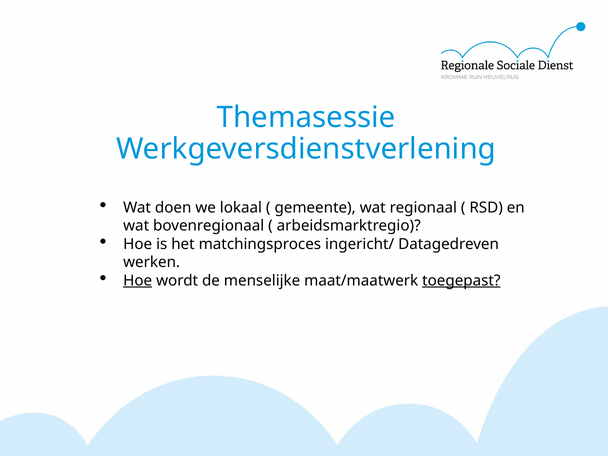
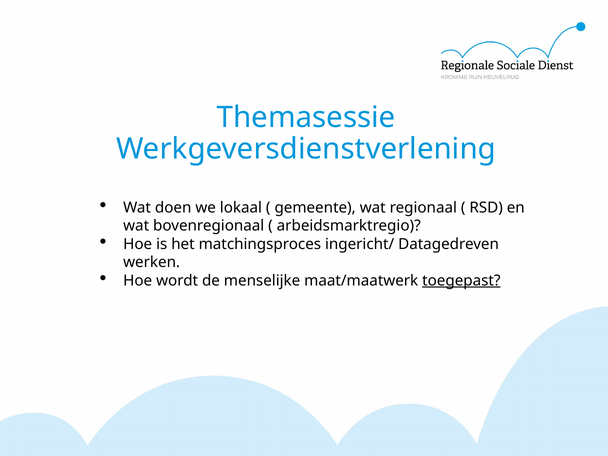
Hoe underline: present -> none (138, 281)
